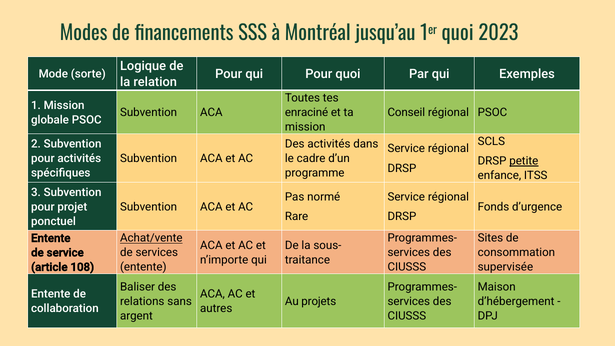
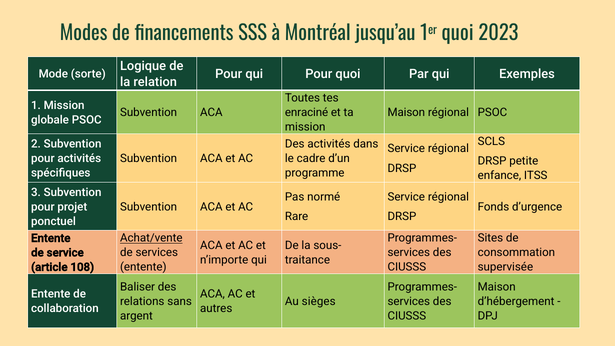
Conseil: Conseil -> Maison (406, 112)
petite underline: present -> none (524, 161)
projets: projets -> sièges (319, 301)
